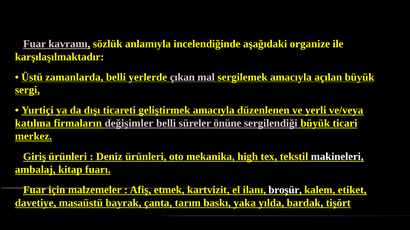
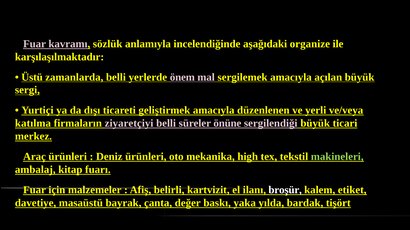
çıkan: çıkan -> önem (182, 77)
değişimler: değişimler -> ziyaretçiyi (129, 124)
Giriş: Giriş -> Araç (35, 157)
makineleri colour: white -> light green (337, 157)
etmek: etmek -> belirli (169, 190)
tarım: tarım -> değer (188, 203)
